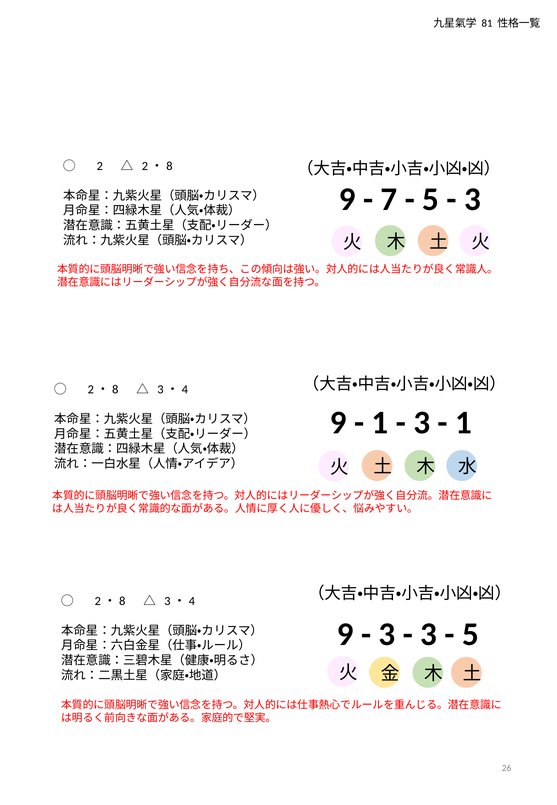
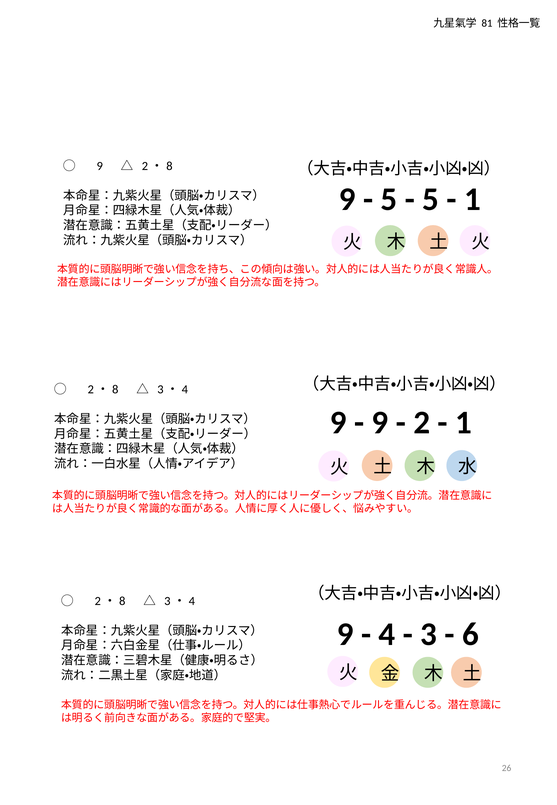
2: 2 -> 9 (100, 166)
7: 7 -> 5 (389, 199)
3: 3 -> 1 (472, 199)
1: 1 -> 9 (380, 422)
3: 3 -> 2 (422, 422)
3: 3 -> 4 (387, 634)
5: 5 -> 6 (470, 634)
